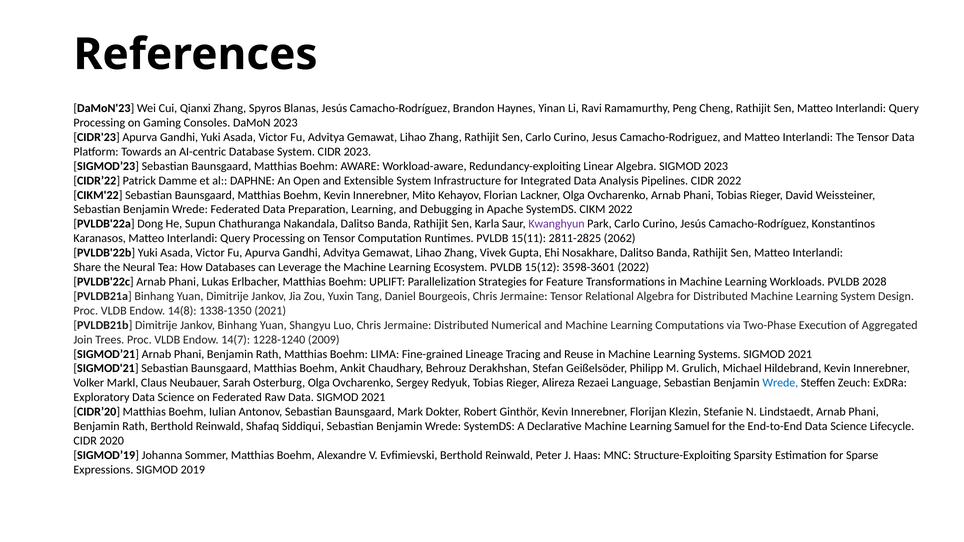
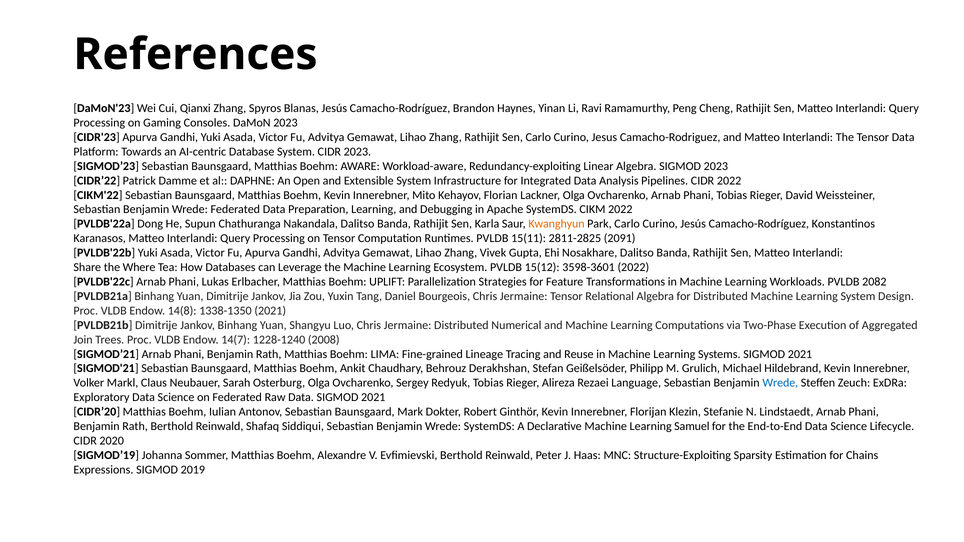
Kwanghyun colour: purple -> orange (557, 224)
2062: 2062 -> 2091 (620, 239)
Neural: Neural -> Where (139, 267)
2028: 2028 -> 2082 (874, 282)
2009: 2009 -> 2008 (324, 340)
Sparse: Sparse -> Chains (862, 455)
